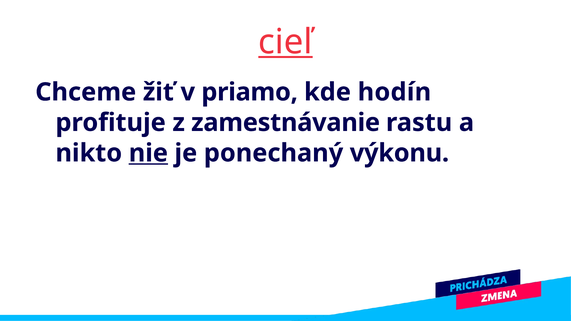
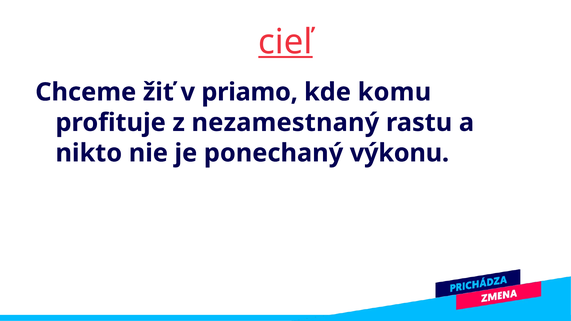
hodín: hodín -> komu (394, 92)
zamestnávanie: zamestnávanie -> nezamestnaný (285, 123)
nie underline: present -> none (148, 153)
